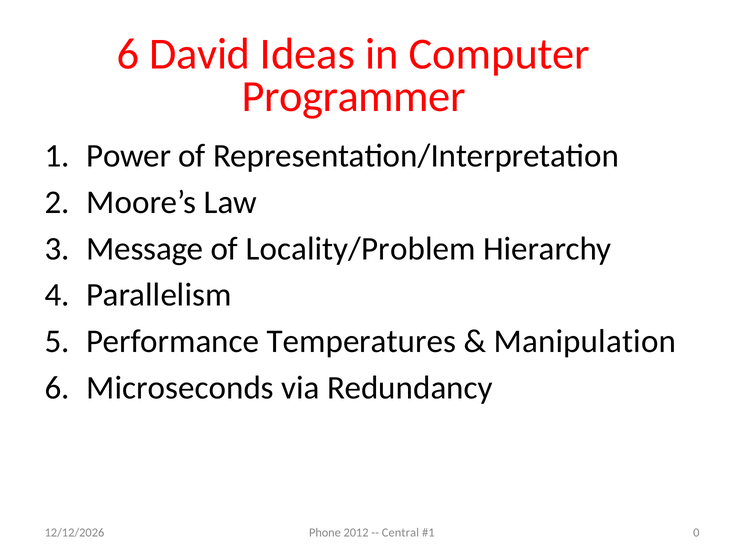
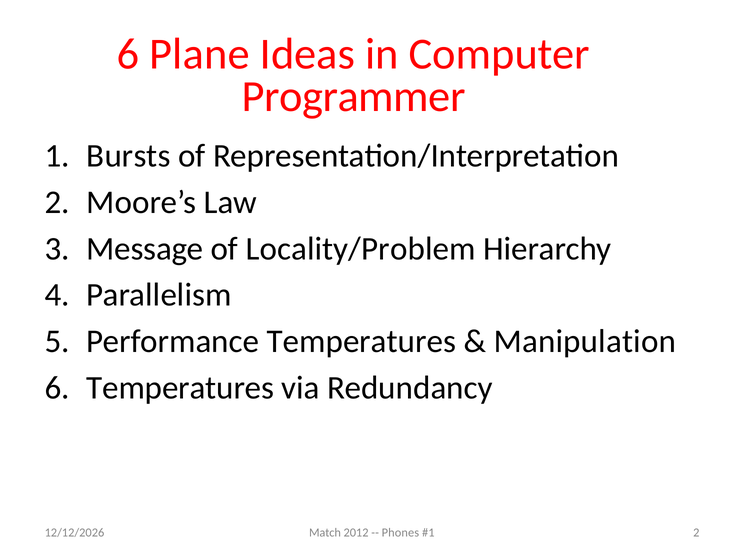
David: David -> Plane (200, 54)
Power: Power -> Bursts (129, 156)
6 Microseconds: Microseconds -> Temperatures (180, 388)
Phone: Phone -> Match (325, 533)
Central: Central -> Phones (400, 533)
0: 0 -> 2 (696, 533)
